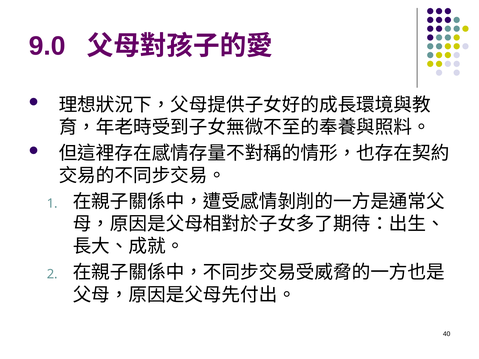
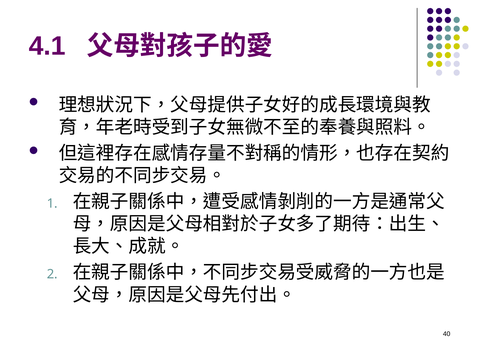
9.0: 9.0 -> 4.1 (47, 46)
